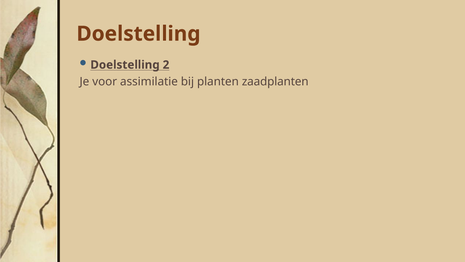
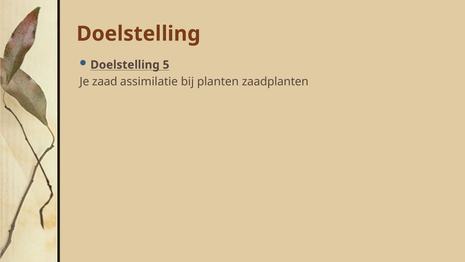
2: 2 -> 5 (166, 65)
voor: voor -> zaad (105, 82)
